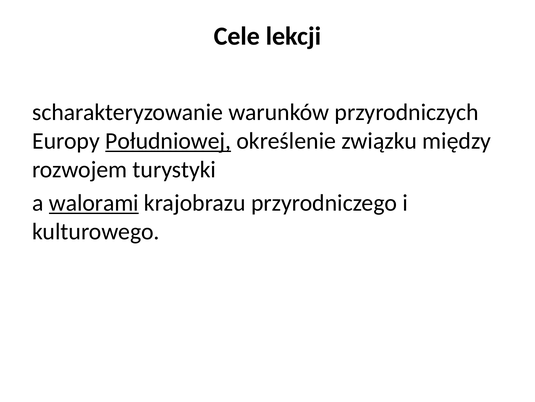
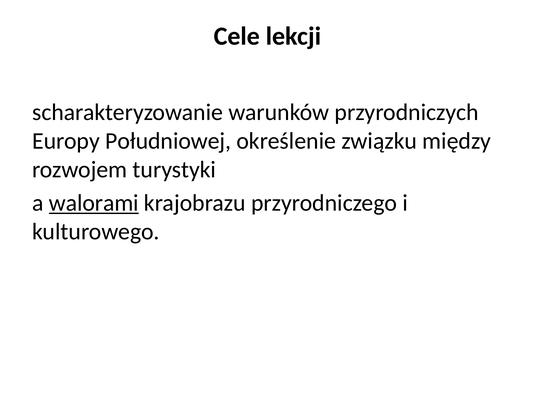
Południowej underline: present -> none (168, 141)
